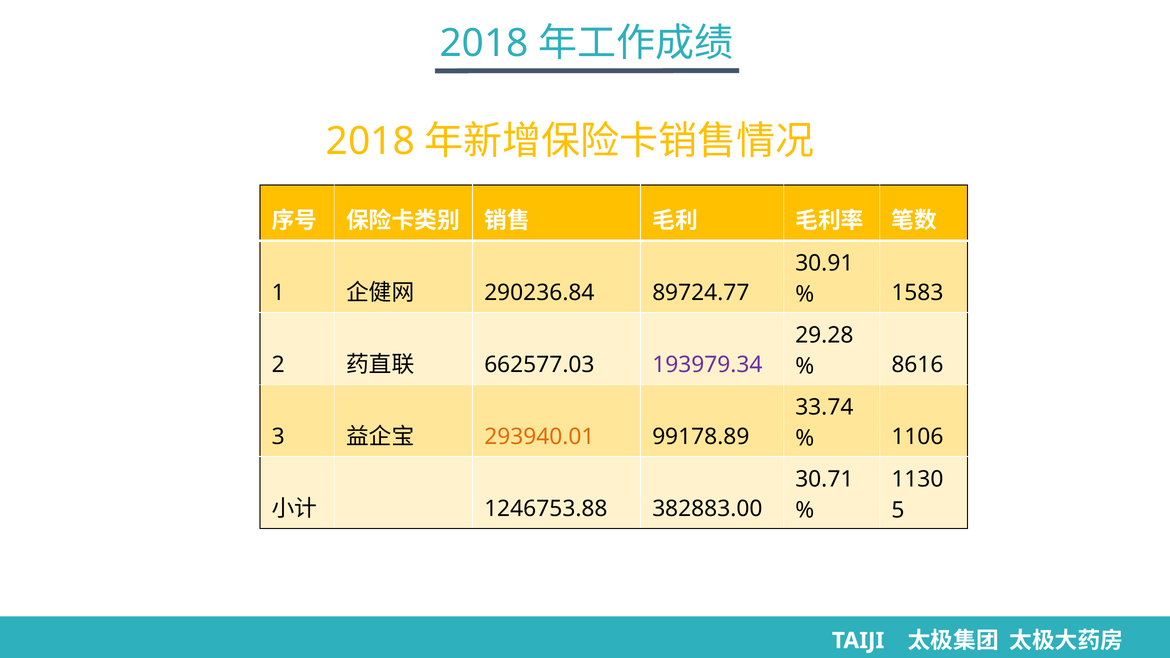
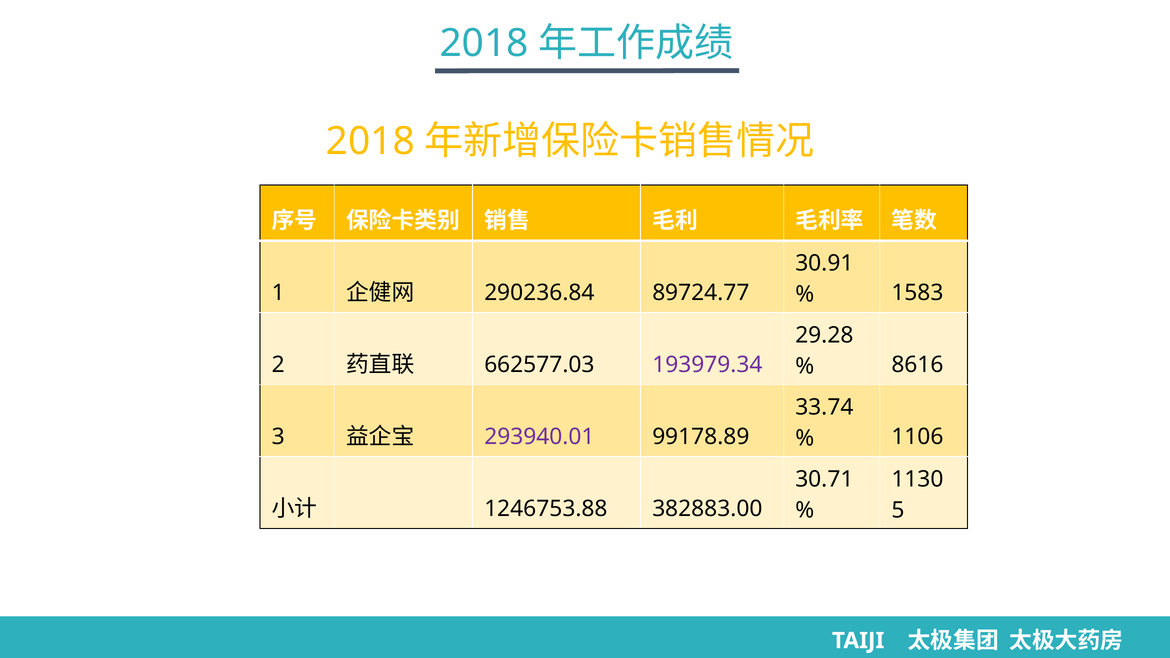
293940.01 colour: orange -> purple (539, 437)
